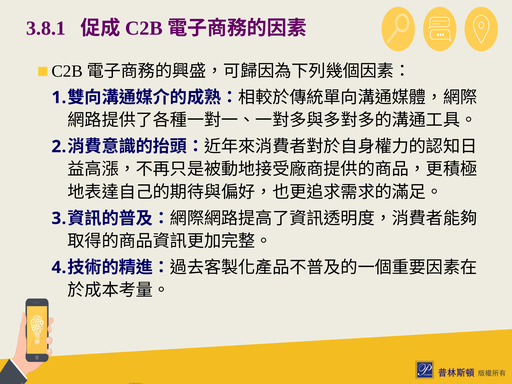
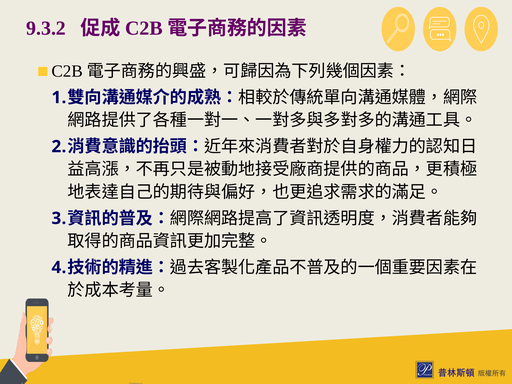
3.8.1: 3.8.1 -> 9.3.2 (46, 28)
